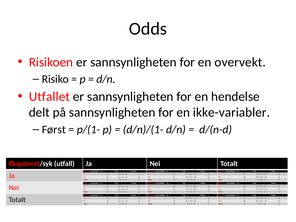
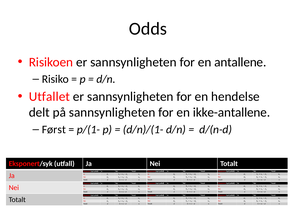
overvekt: overvekt -> antallene (240, 62)
ikke-variabler: ikke-variabler -> ikke-antallene (232, 112)
